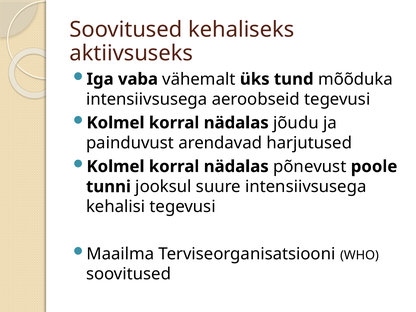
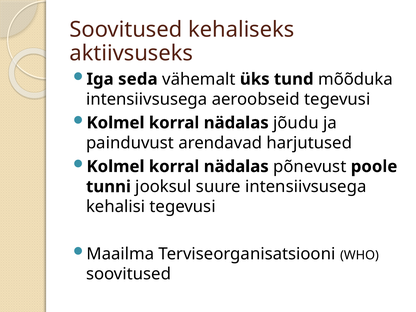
vaba: vaba -> seda (138, 79)
